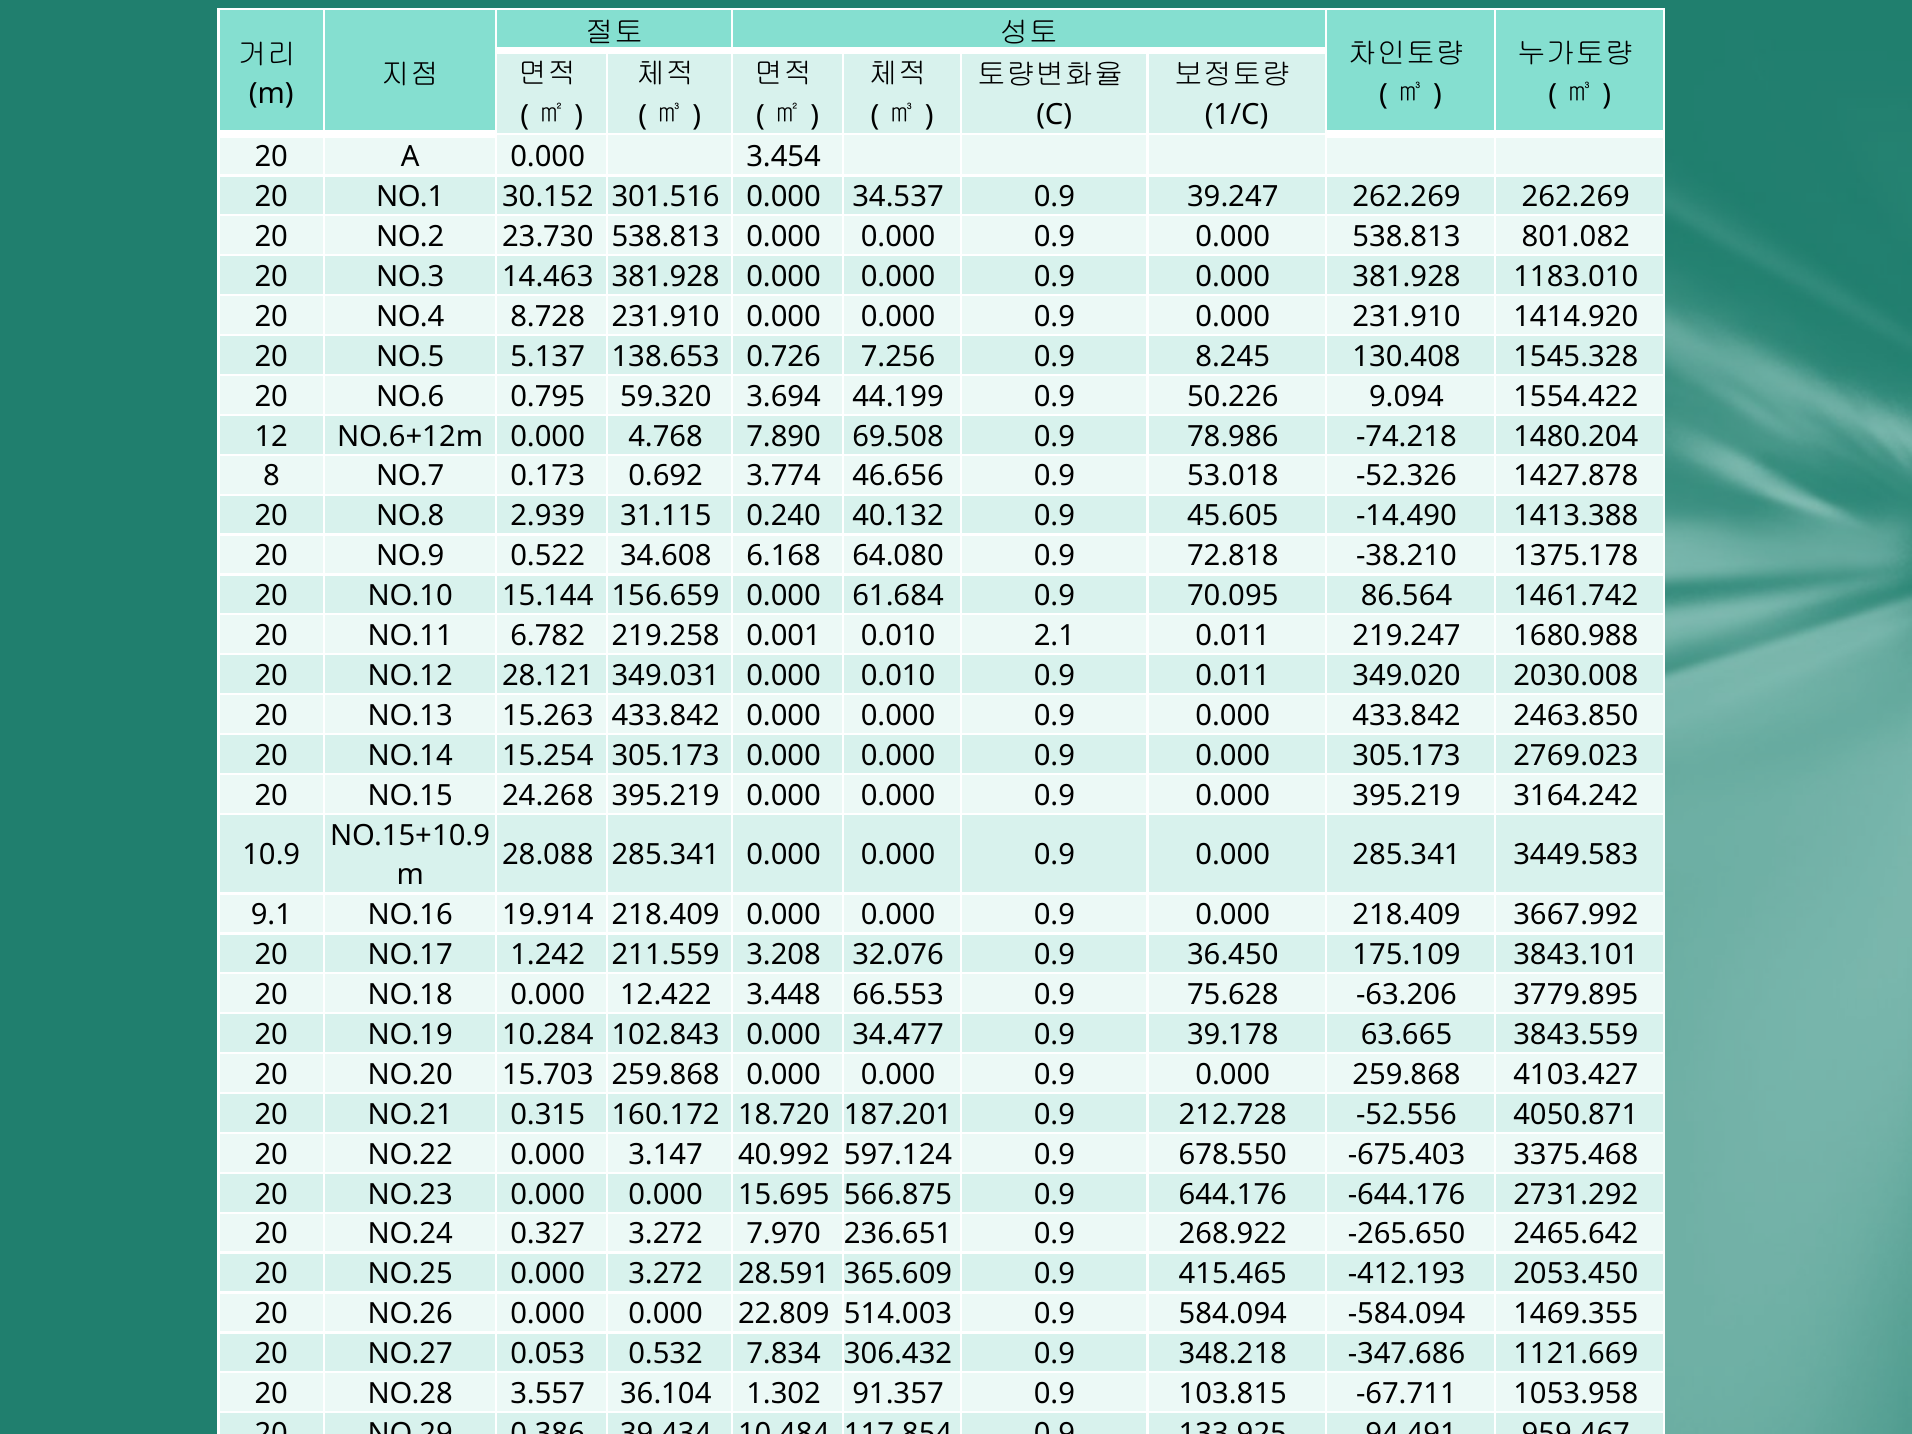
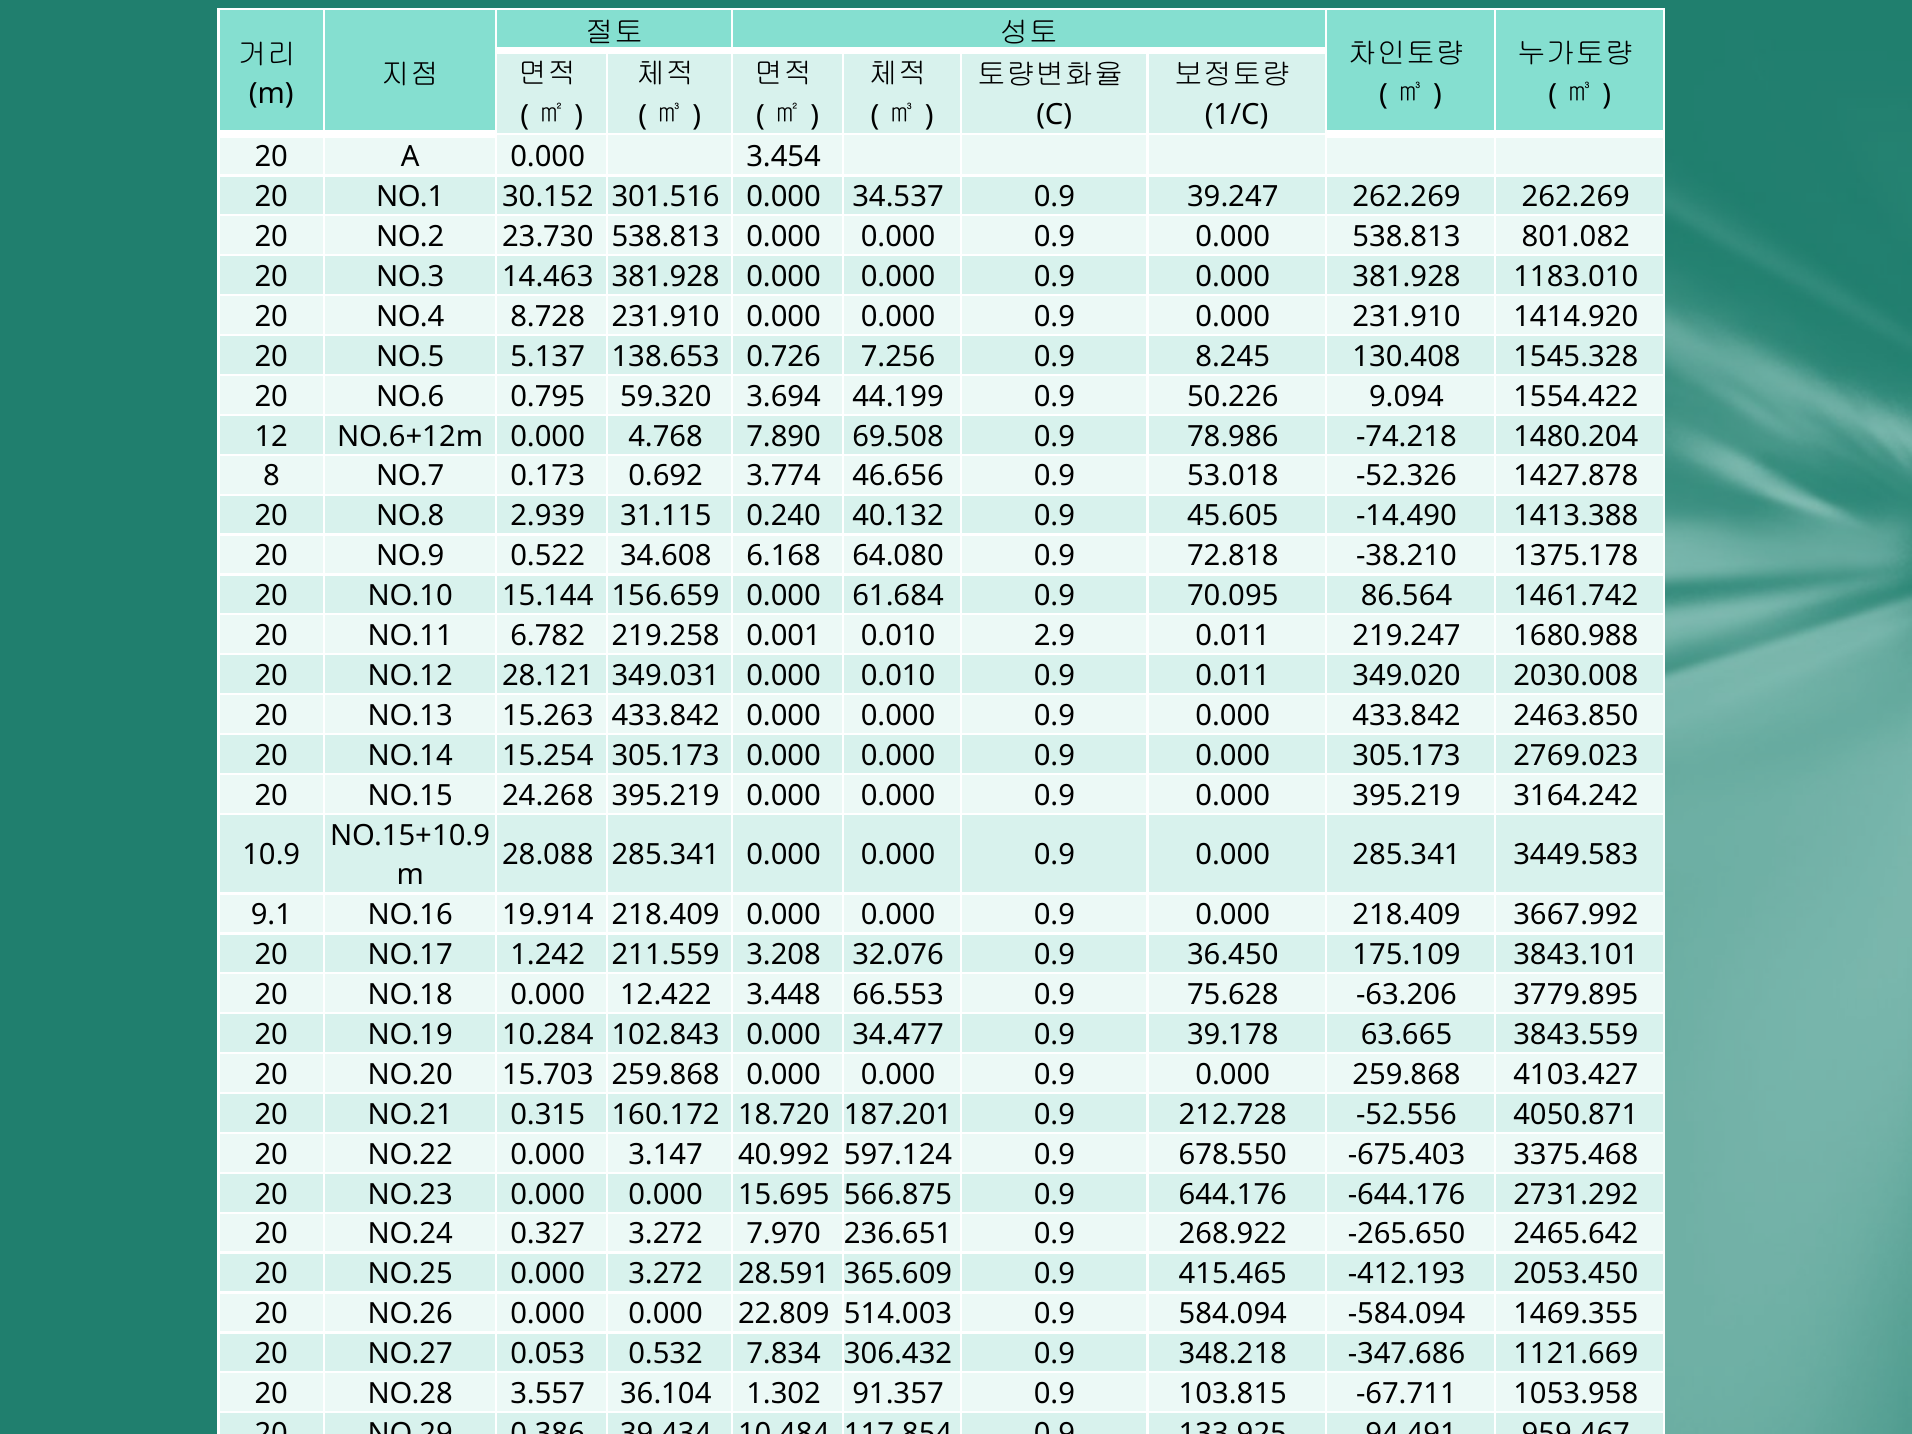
2.1: 2.1 -> 2.9 (1054, 636)
